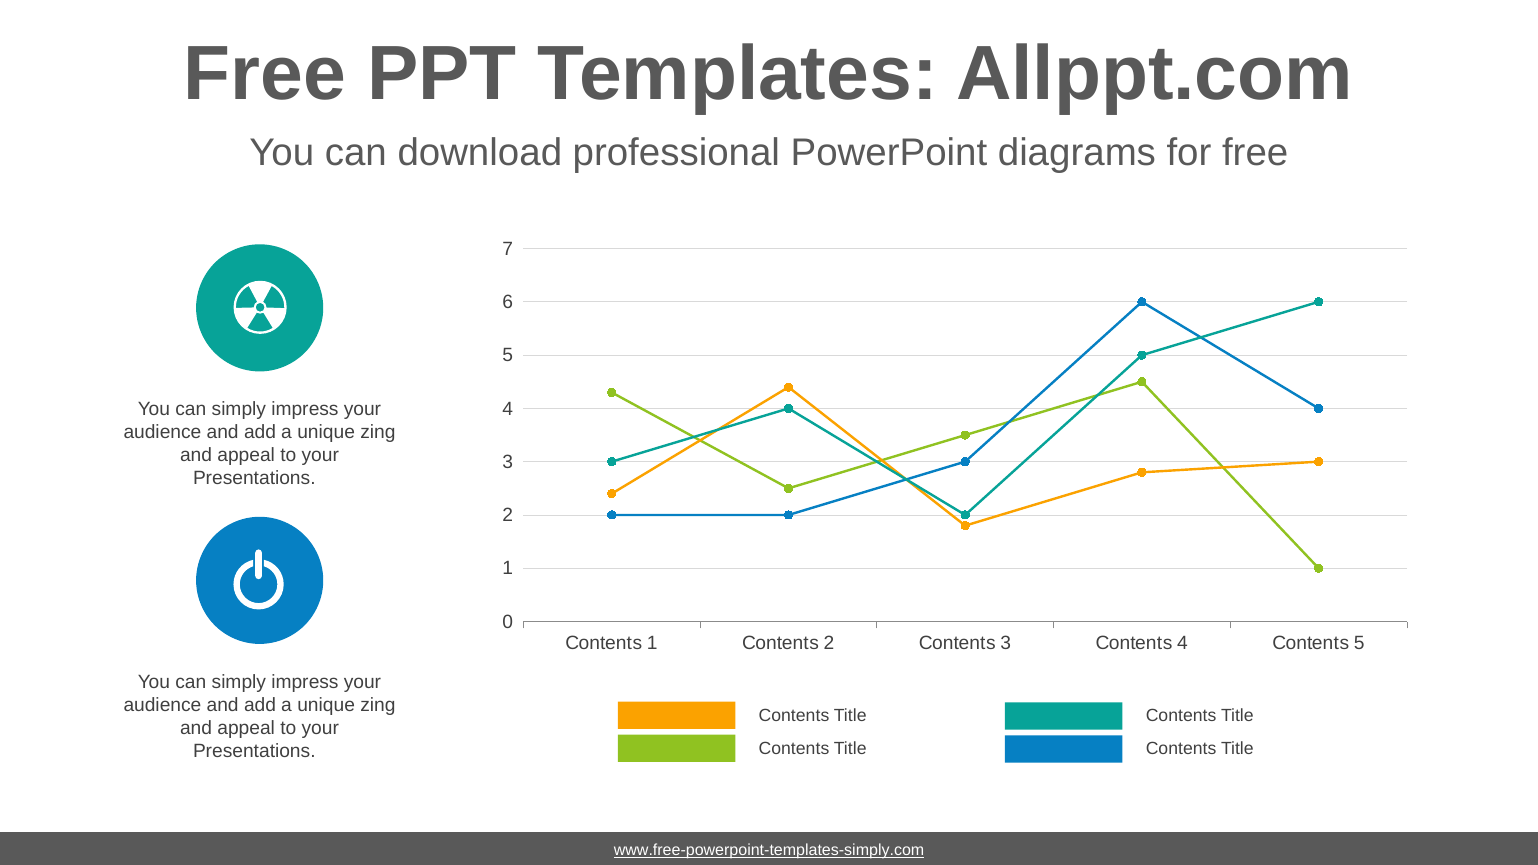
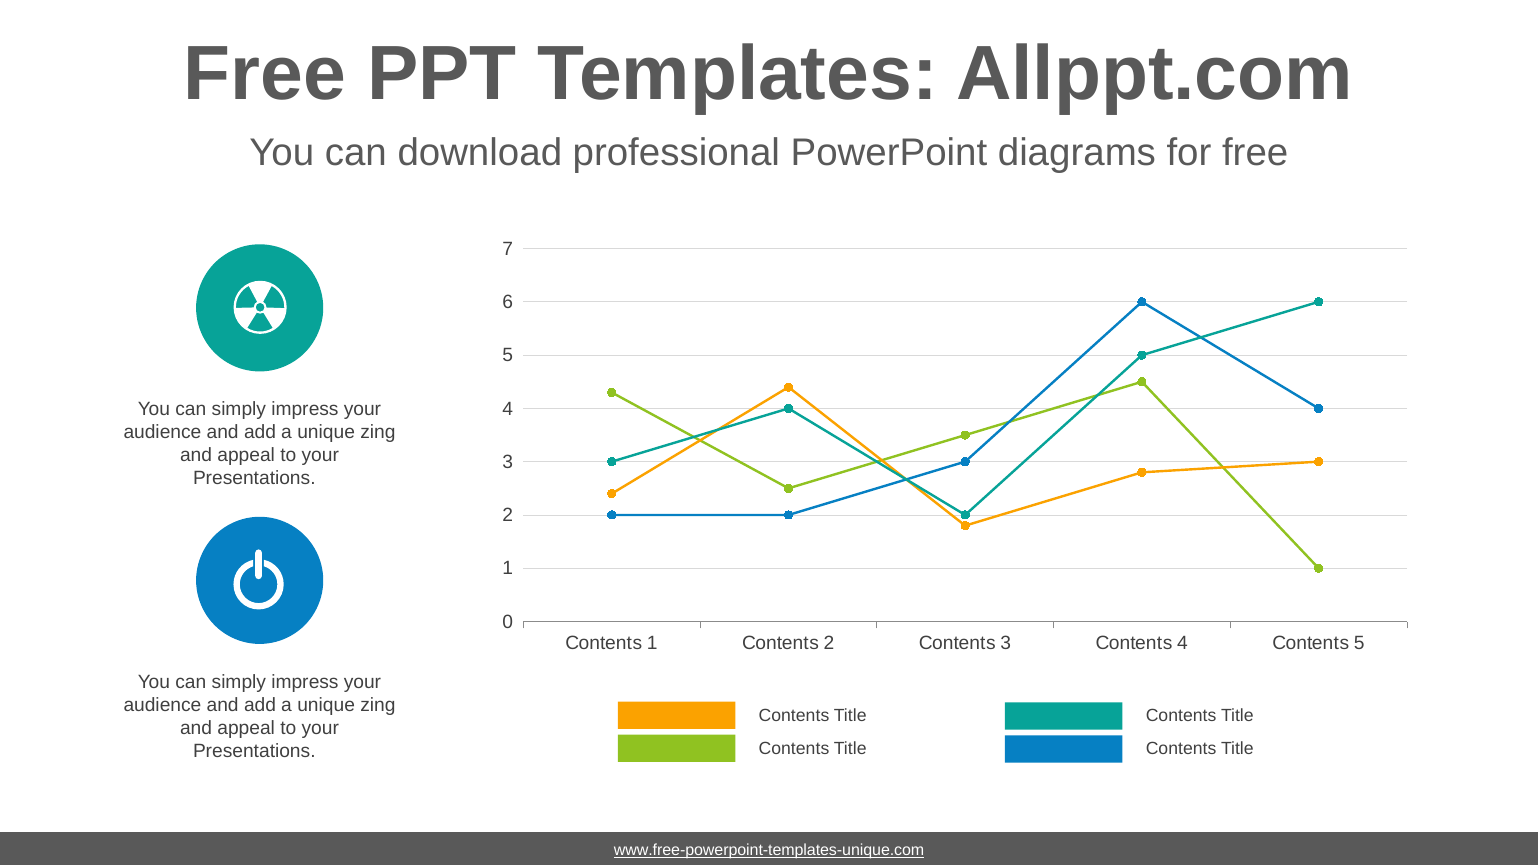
www.free-powerpoint-templates-simply.com: www.free-powerpoint-templates-simply.com -> www.free-powerpoint-templates-unique.com (769, 850)
